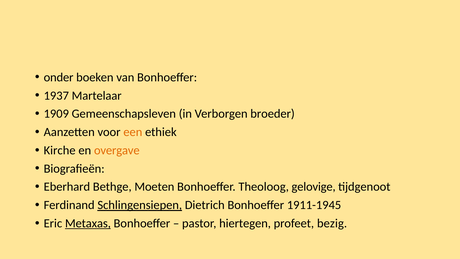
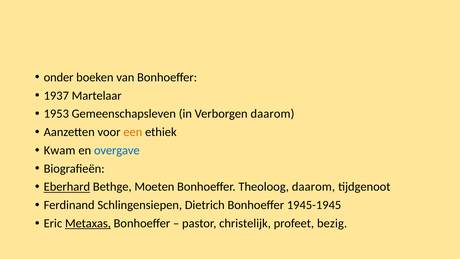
1909: 1909 -> 1953 (56, 114)
Verborgen broeder: broeder -> daarom (272, 114)
Kirche: Kirche -> Kwam (60, 150)
overgave colour: orange -> blue (117, 150)
Eberhard underline: none -> present (67, 187)
Theoloog gelovige: gelovige -> daarom (313, 187)
Schlingensiepen underline: present -> none (140, 205)
1911-1945: 1911-1945 -> 1945-1945 (314, 205)
hiertegen: hiertegen -> christelijk (245, 223)
